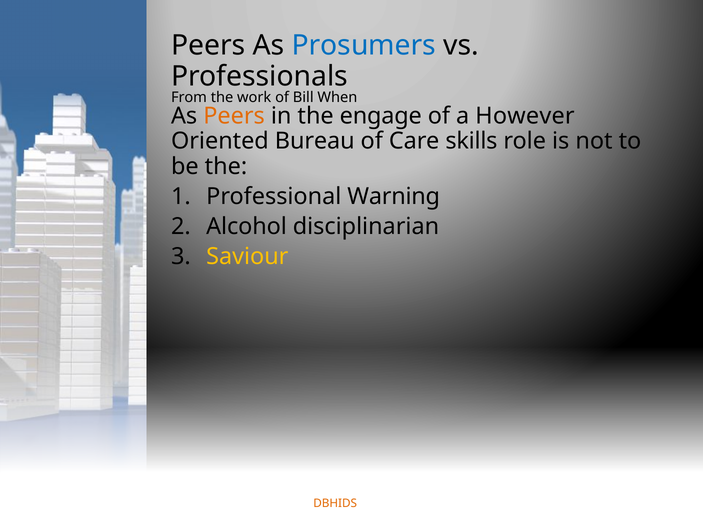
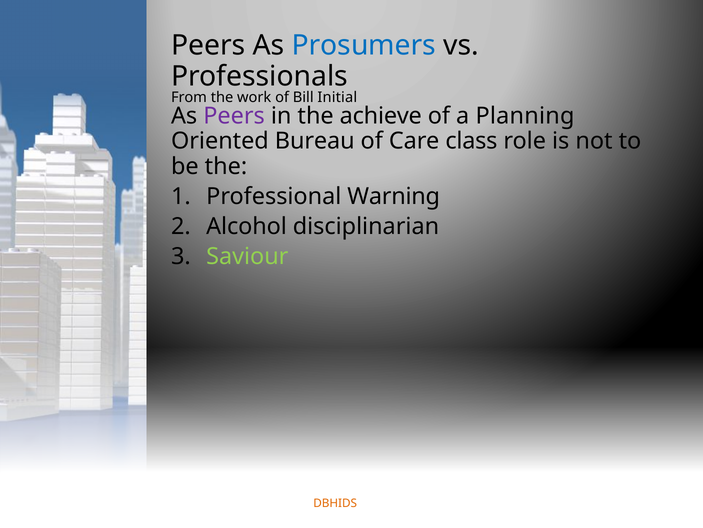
When: When -> Initial (337, 98)
Peers colour: orange -> purple (234, 116)
engage: engage -> achieve (381, 116)
However: However -> Planning (525, 116)
skills: skills -> class (471, 141)
Saviour colour: yellow -> light green (247, 256)
